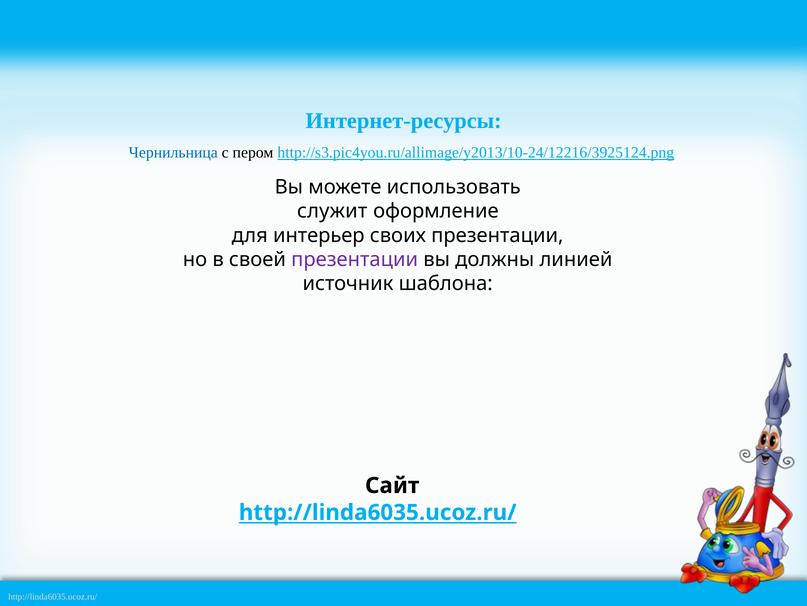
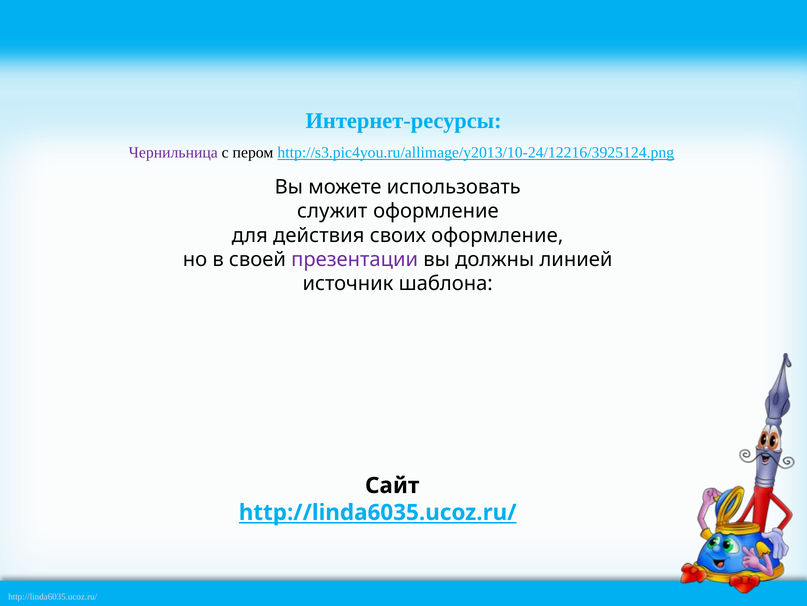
Чернильница colour: blue -> purple (173, 153)
интерьер: интерьер -> действия (319, 235)
своих презентации: презентации -> оформление (497, 235)
